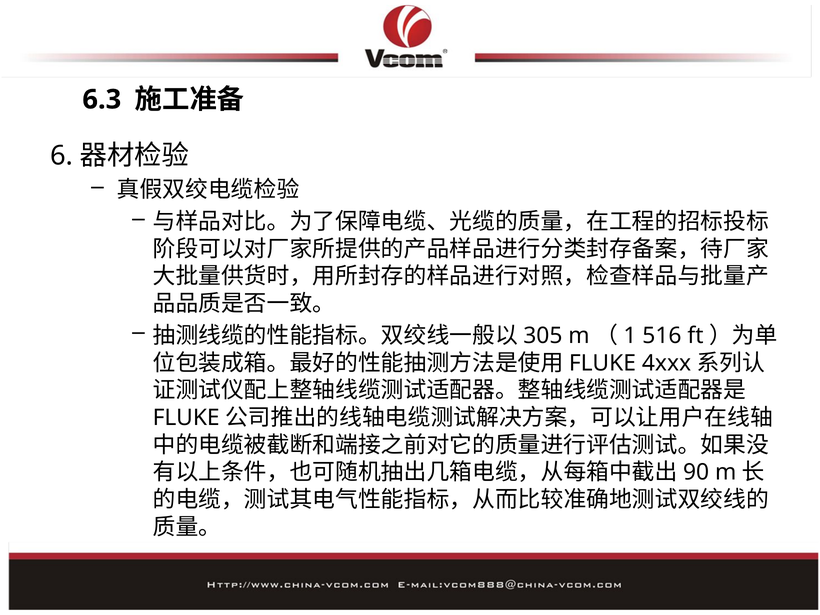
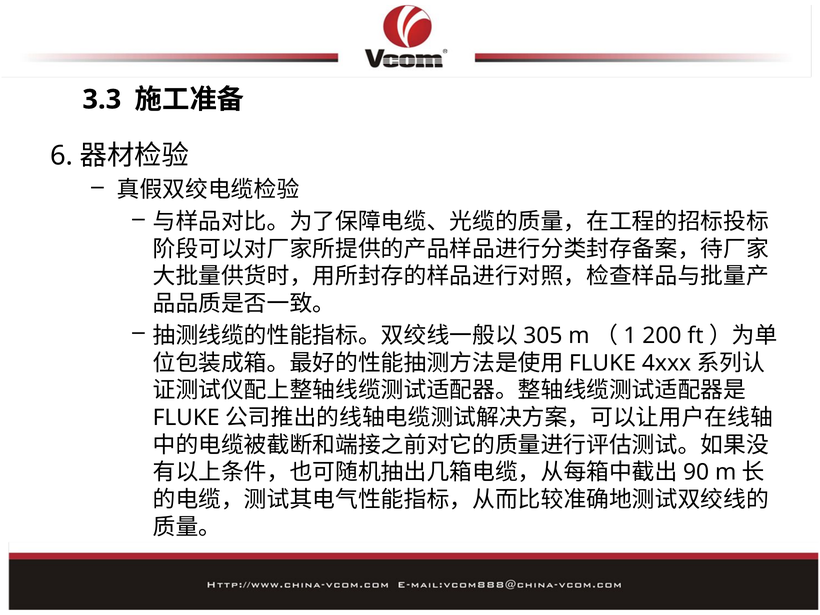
6.3: 6.3 -> 3.3 (102, 99)
516: 516 -> 200 (662, 336)
